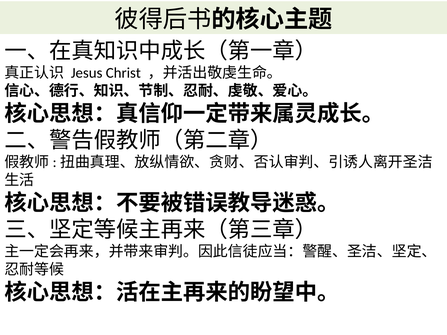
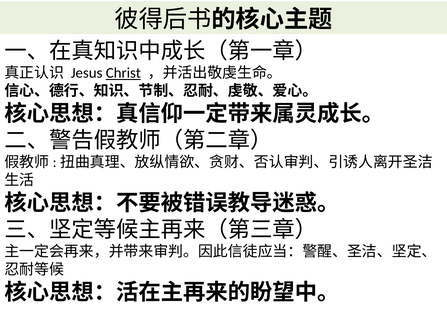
Christ underline: none -> present (123, 73)
